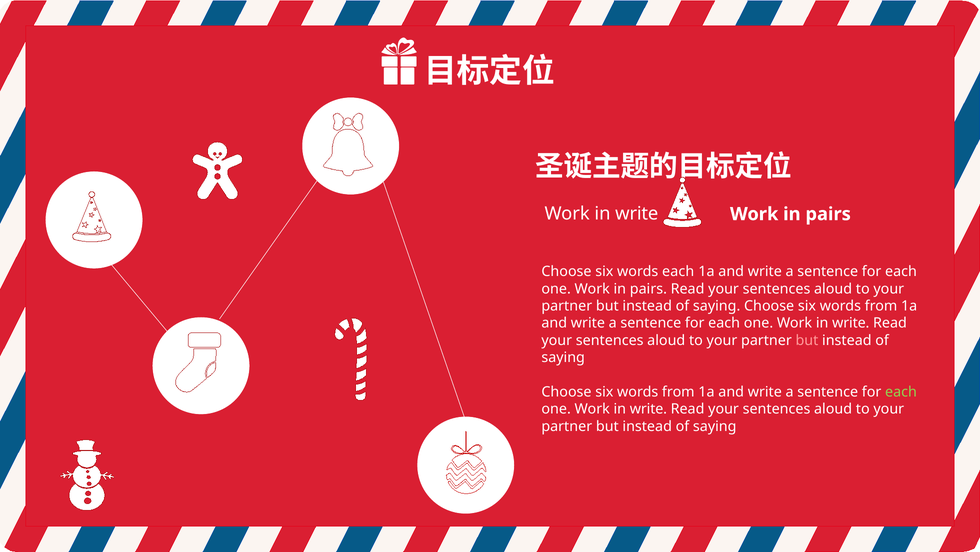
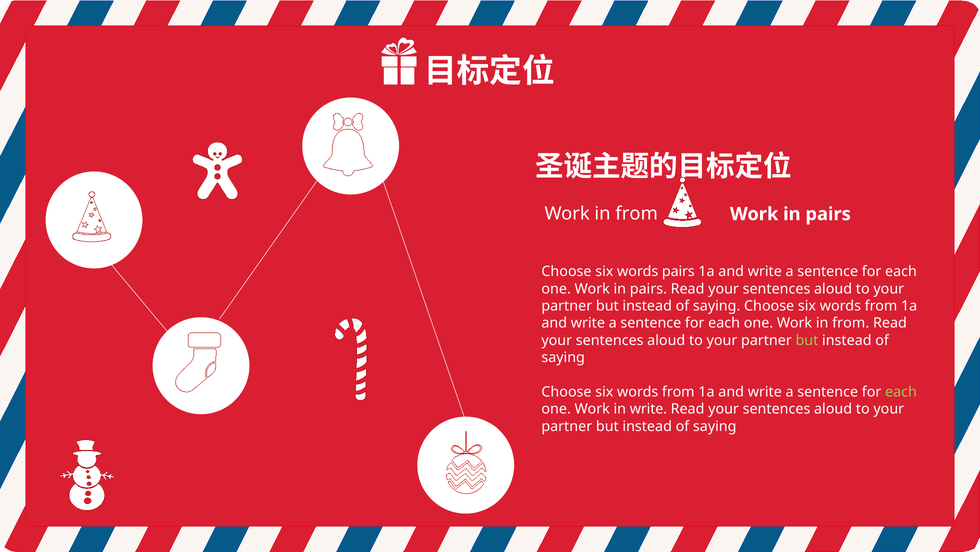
write: write -> from (637, 213)
words each: each -> pairs (678, 271)
write: write -> from (851, 323)
but colour: pink -> light green (807, 340)
